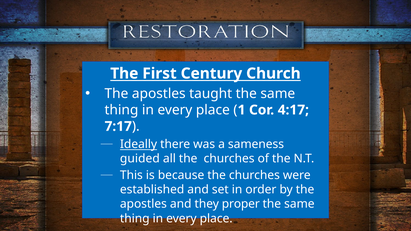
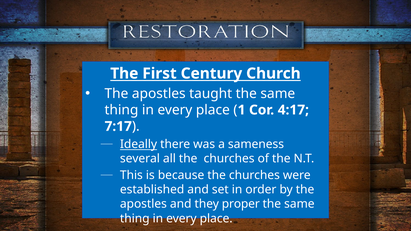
guided: guided -> several (140, 159)
